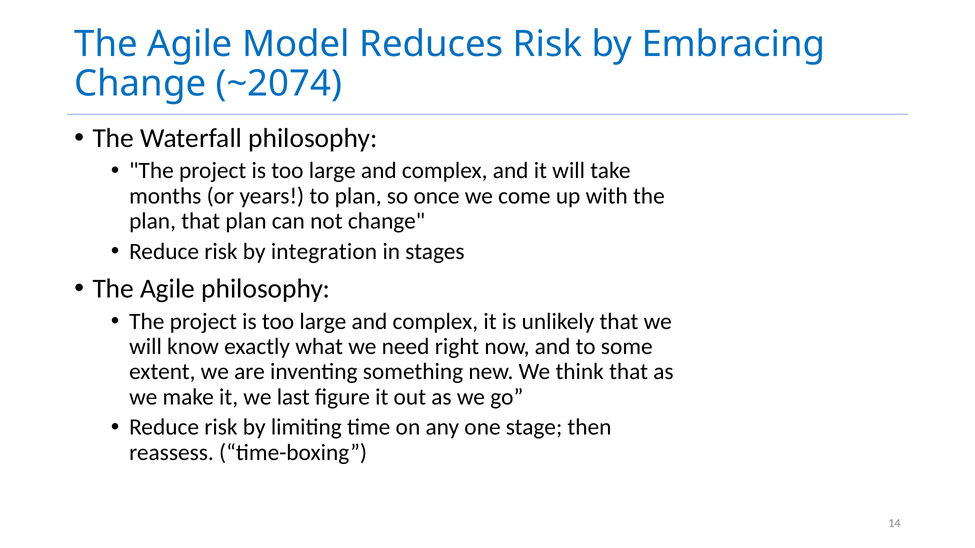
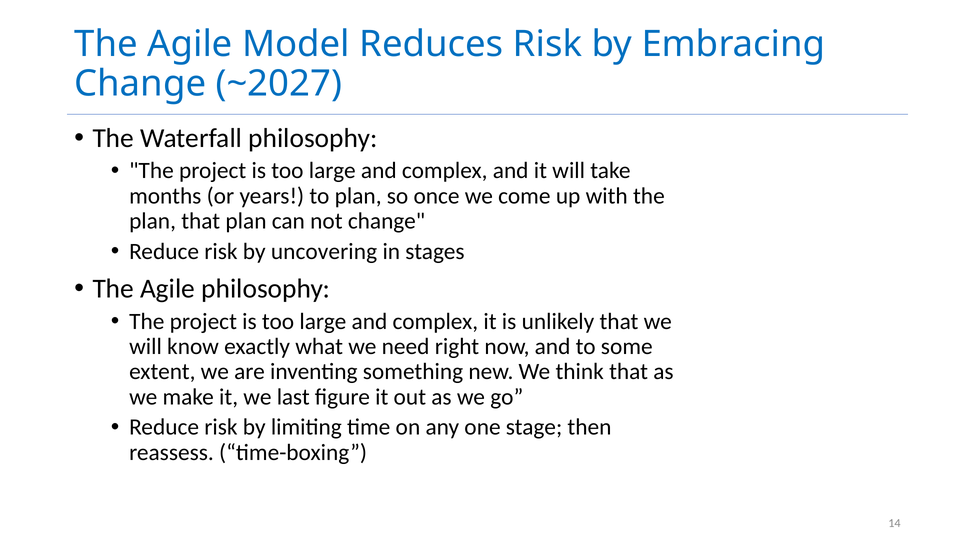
~2074: ~2074 -> ~2027 (279, 84)
integration: integration -> uncovering (324, 252)
